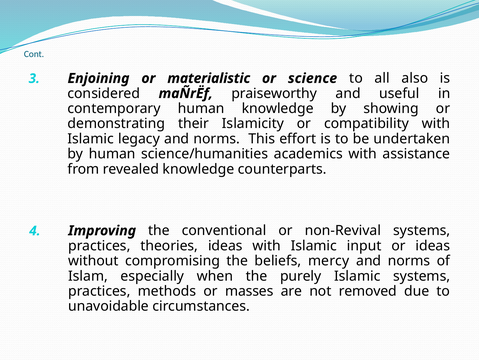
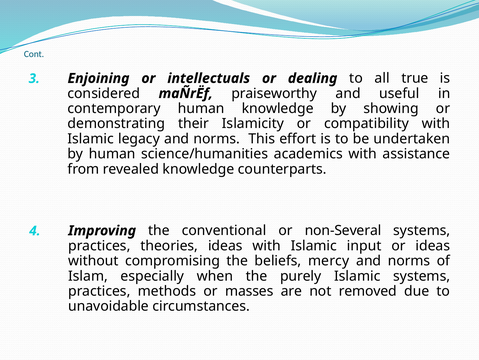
materialistic: materialistic -> intellectuals (209, 78)
science: science -> dealing (313, 78)
also: also -> true (415, 78)
non-Revival: non-Revival -> non-Several (343, 230)
